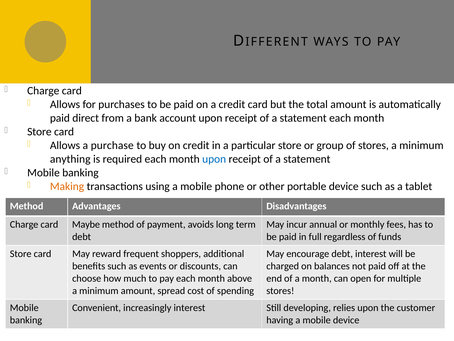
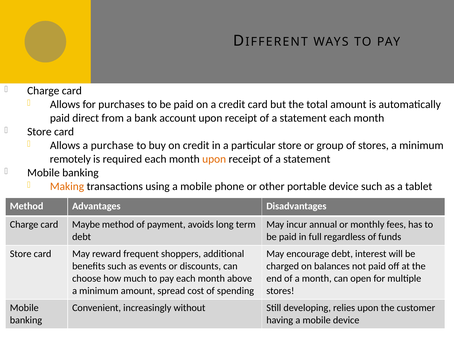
anything: anything -> remotely (70, 159)
upon colour: blue -> orange (214, 159)
increasingly interest: interest -> without (190, 307)
